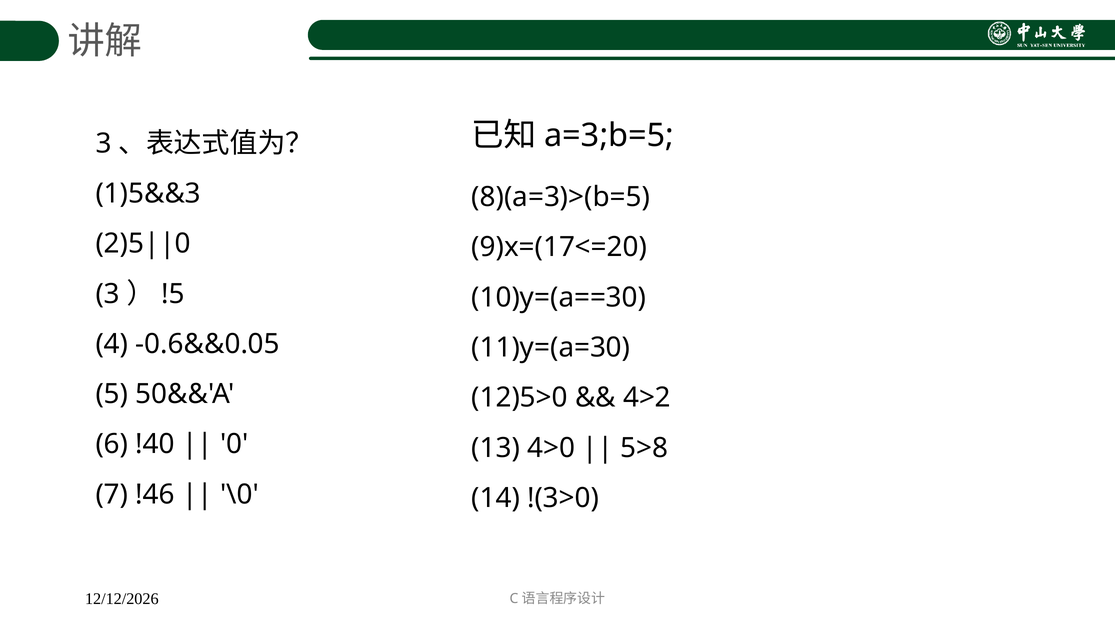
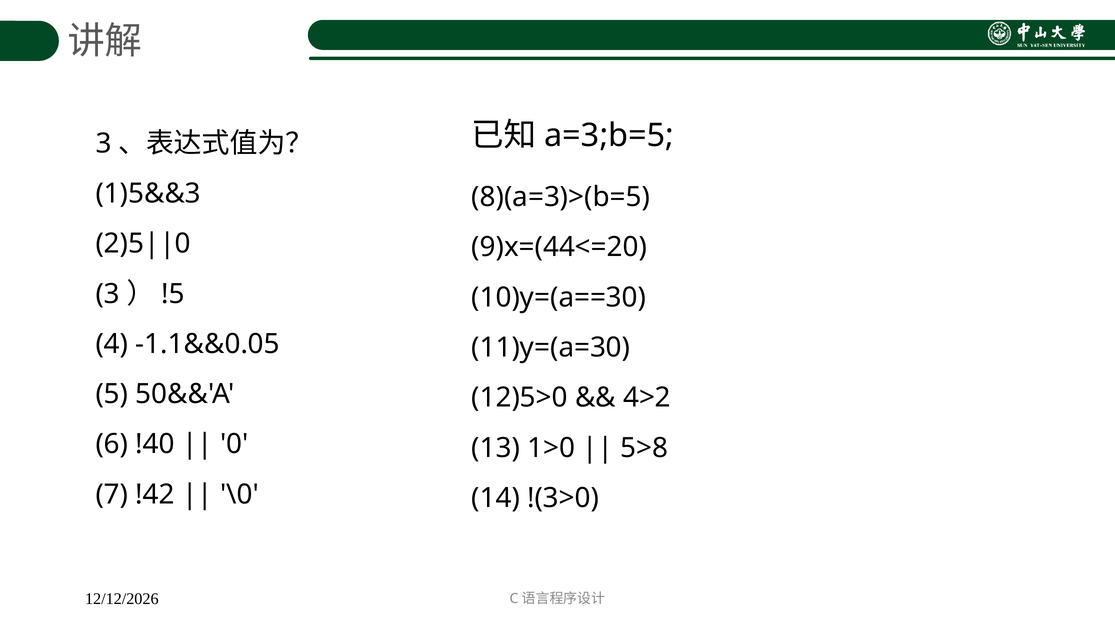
9)x=(17<=20: 9)x=(17<=20 -> 9)x=(44<=20 (559, 247)
-0.6&&0.05: -0.6&&0.05 -> -1.1&&0.05 (208, 344)
4>0: 4>0 -> 1>0 (551, 448)
!46: !46 -> !42 (155, 495)
